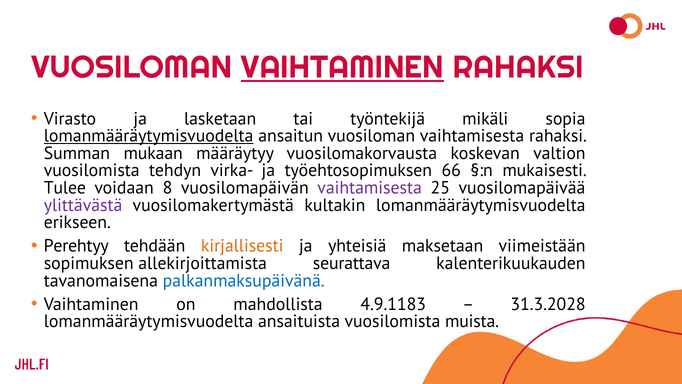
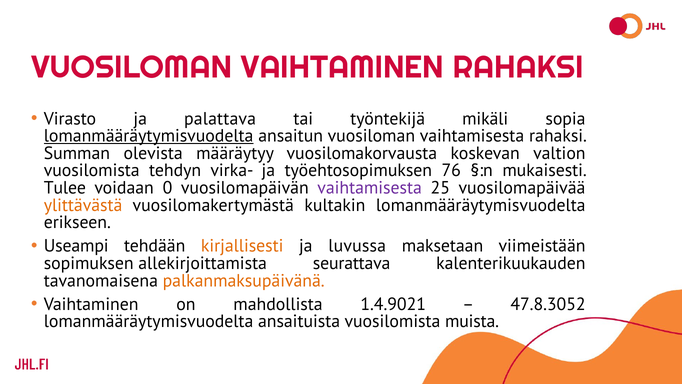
VAIHTAMINEN underline: present -> none (342, 67)
lasketaan: lasketaan -> palattava (220, 119)
mukaan: mukaan -> olevista (153, 153)
66: 66 -> 76 (451, 170)
8: 8 -> 0 (167, 188)
ylittävästä colour: purple -> orange (83, 205)
Perehtyy: Perehtyy -> Useampi (76, 246)
yhteisiä: yhteisiä -> luvussa (357, 246)
palkanmaksupäivänä colour: blue -> orange (244, 280)
4.9.1183: 4.9.1183 -> 1.4.9021 (393, 304)
31.3.2028: 31.3.2028 -> 47.8.3052 (548, 304)
